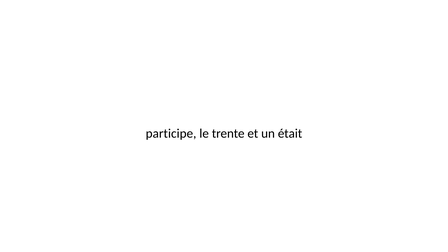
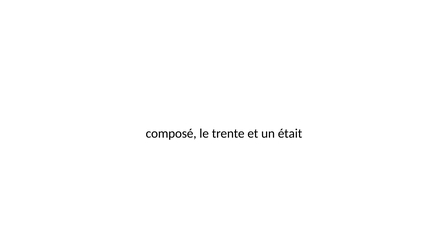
participe: participe -> composé (171, 134)
